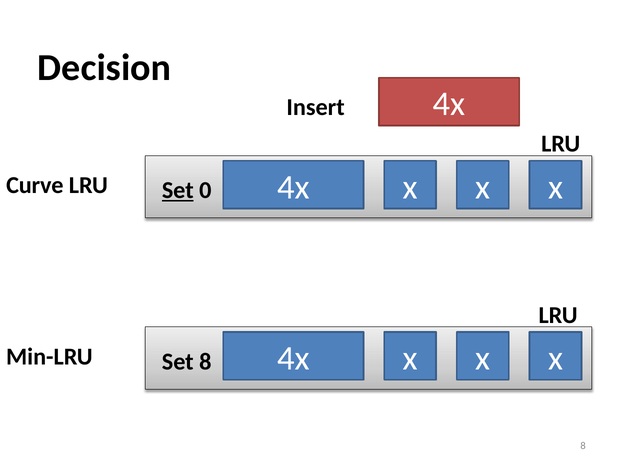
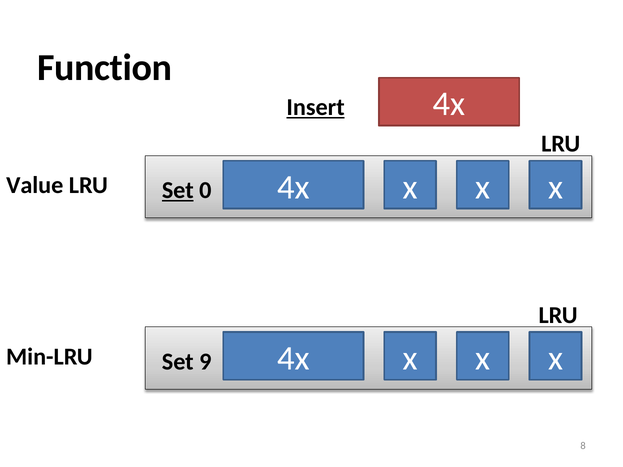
Decision: Decision -> Function (105, 68)
Insert underline: none -> present (316, 108)
Curve: Curve -> Value (35, 185)
Set 8: 8 -> 9 (205, 362)
